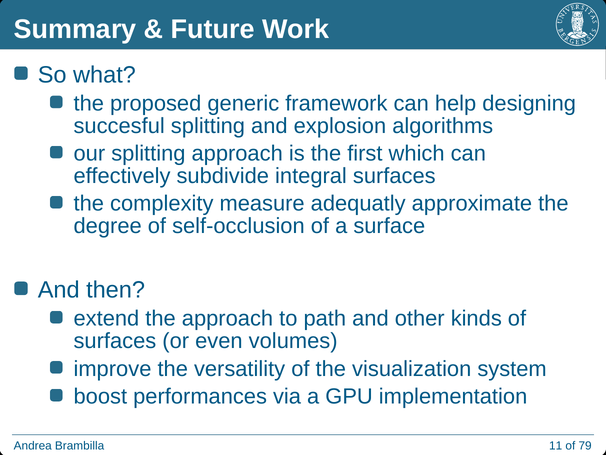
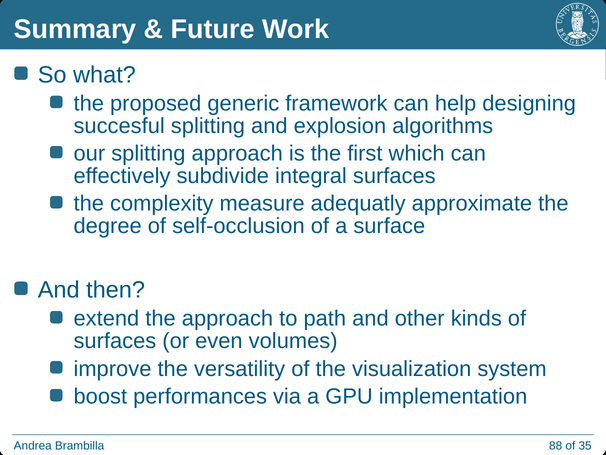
11: 11 -> 88 (556, 445)
79: 79 -> 35 (585, 445)
